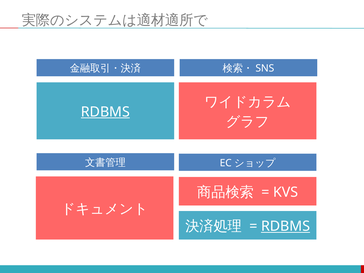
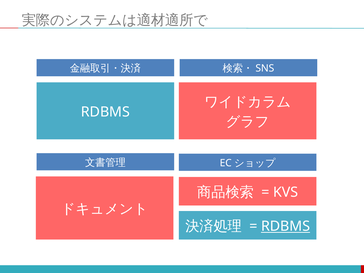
RDBMS underline: present -> none (105, 112)
